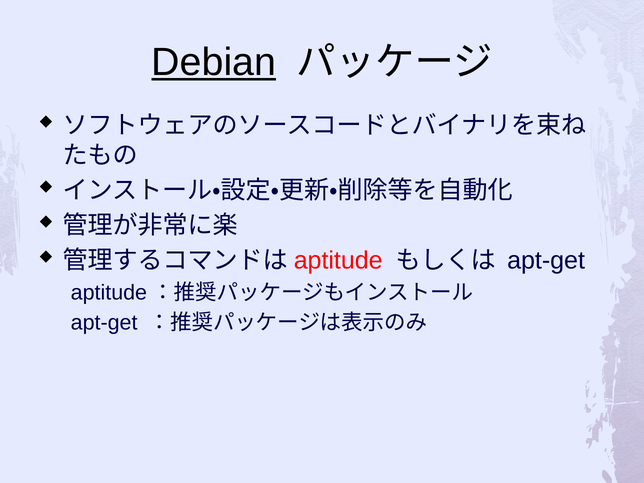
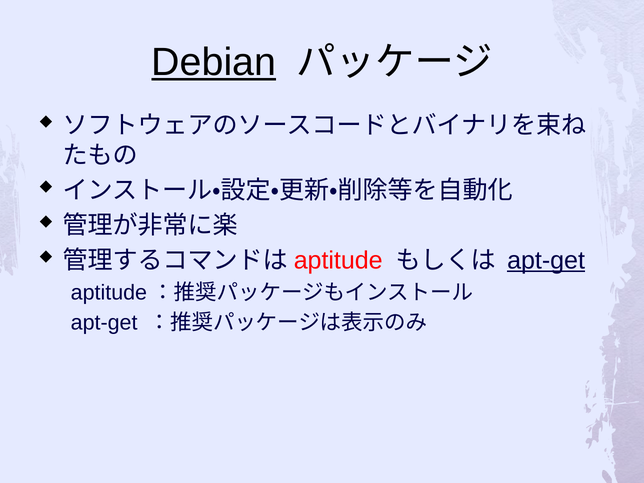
apt-get underline: none -> present (546, 261)
